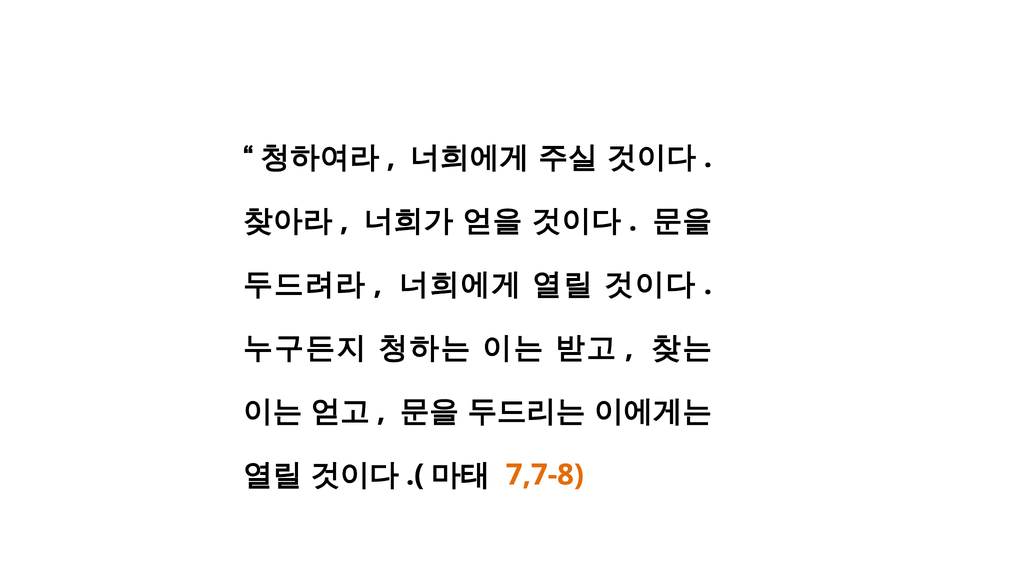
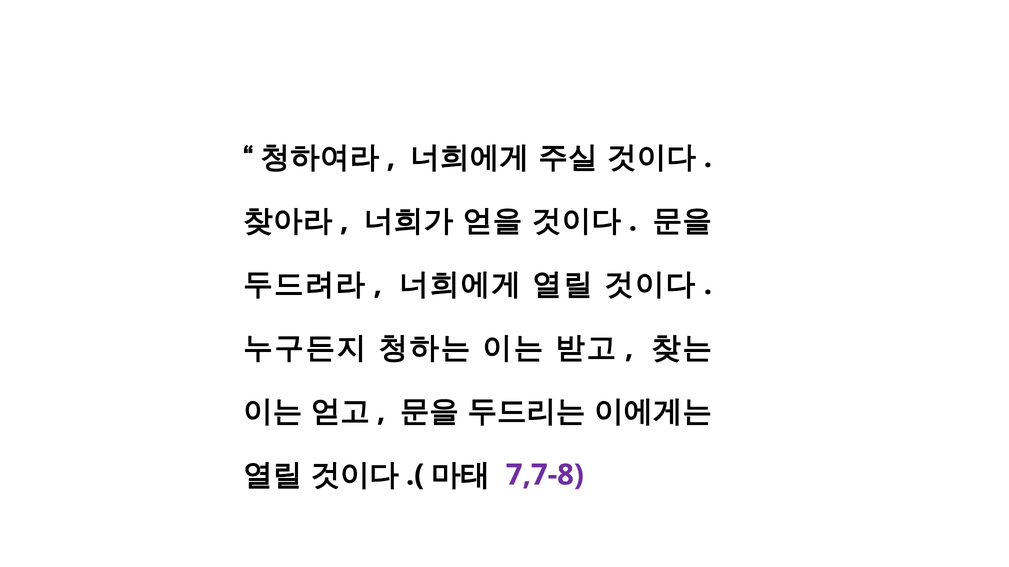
7,7-8 colour: orange -> purple (545, 475)
